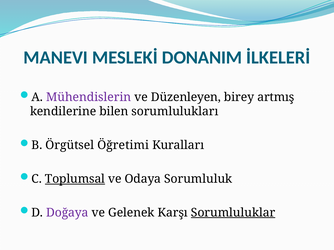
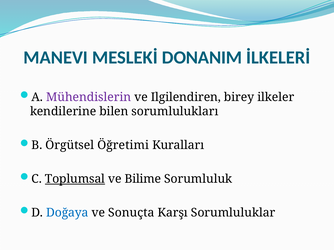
Düzenleyen: Düzenleyen -> Ilgilendiren (186, 97)
artmış: artmış -> ilkeler (276, 97)
Odaya: Odaya -> Bilime (143, 179)
Doğaya colour: purple -> blue (67, 213)
Gelenek: Gelenek -> Sonuçta (131, 213)
Sorumluluklar underline: present -> none (233, 213)
